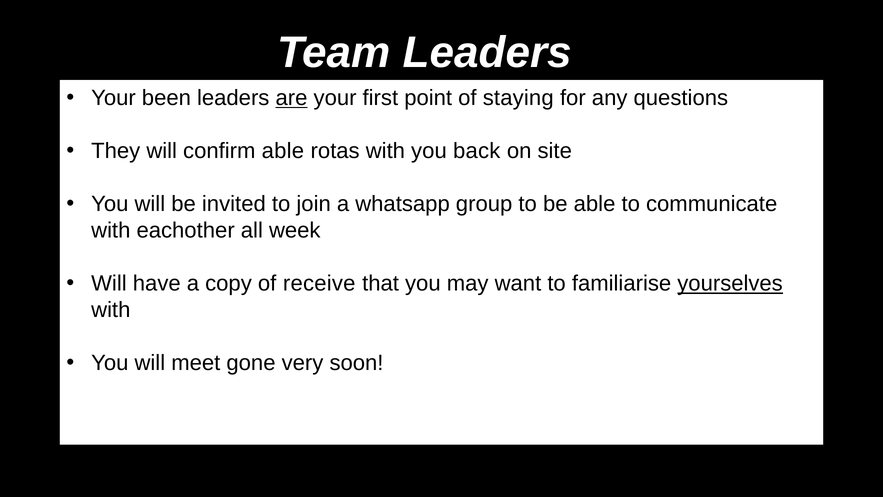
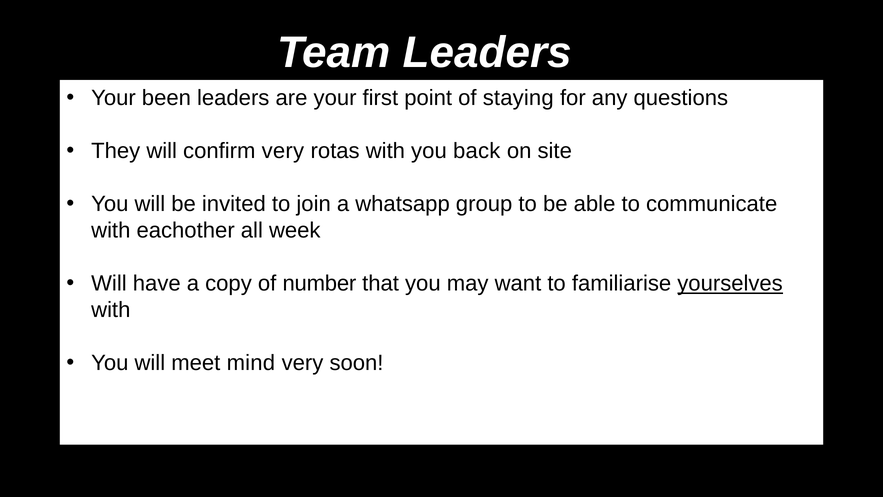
are underline: present -> none (292, 98)
confirm able: able -> very (283, 151)
receive: receive -> number (319, 283)
gone: gone -> mind (251, 363)
